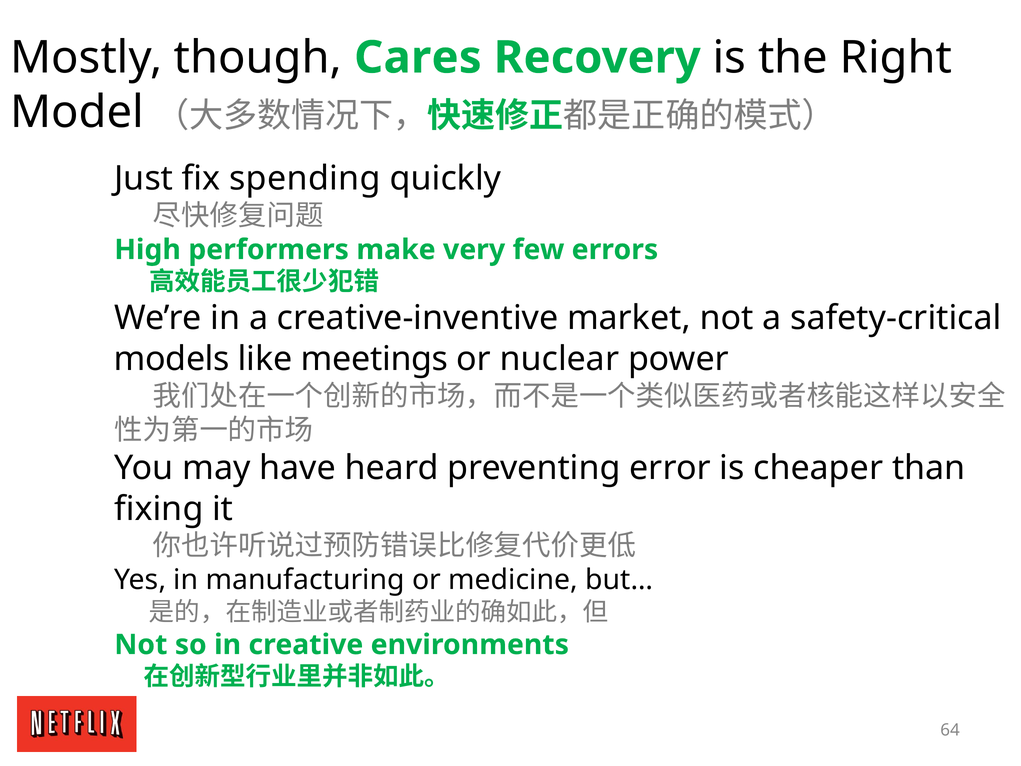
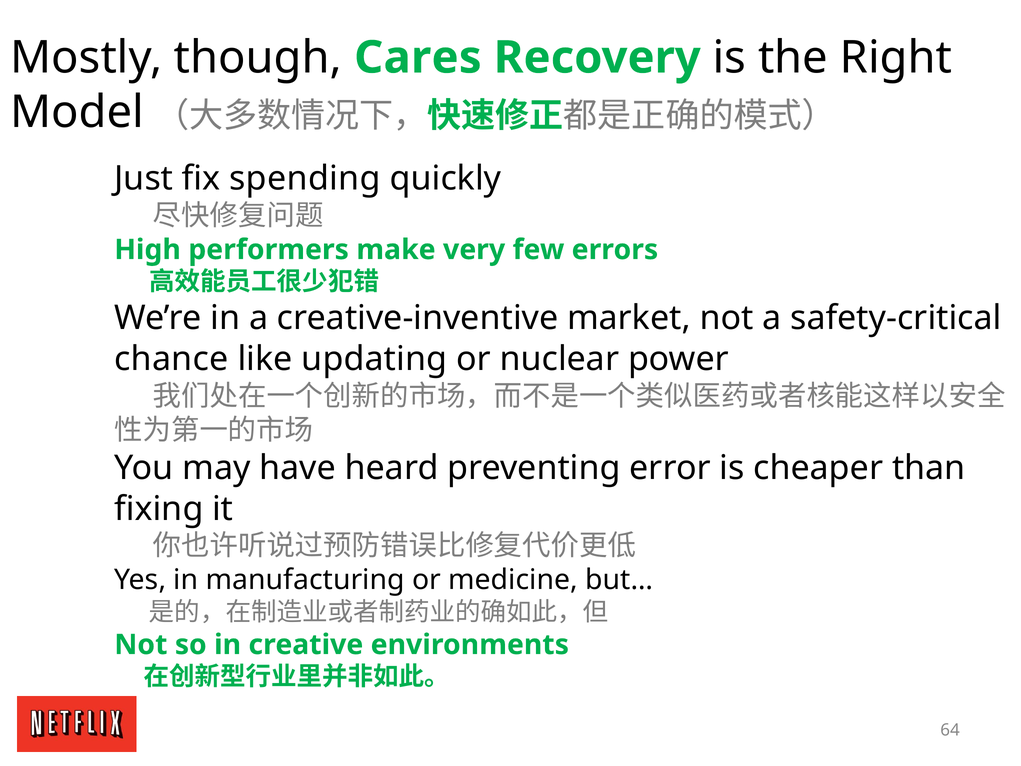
models: models -> chance (171, 359)
meetings: meetings -> updating (374, 359)
